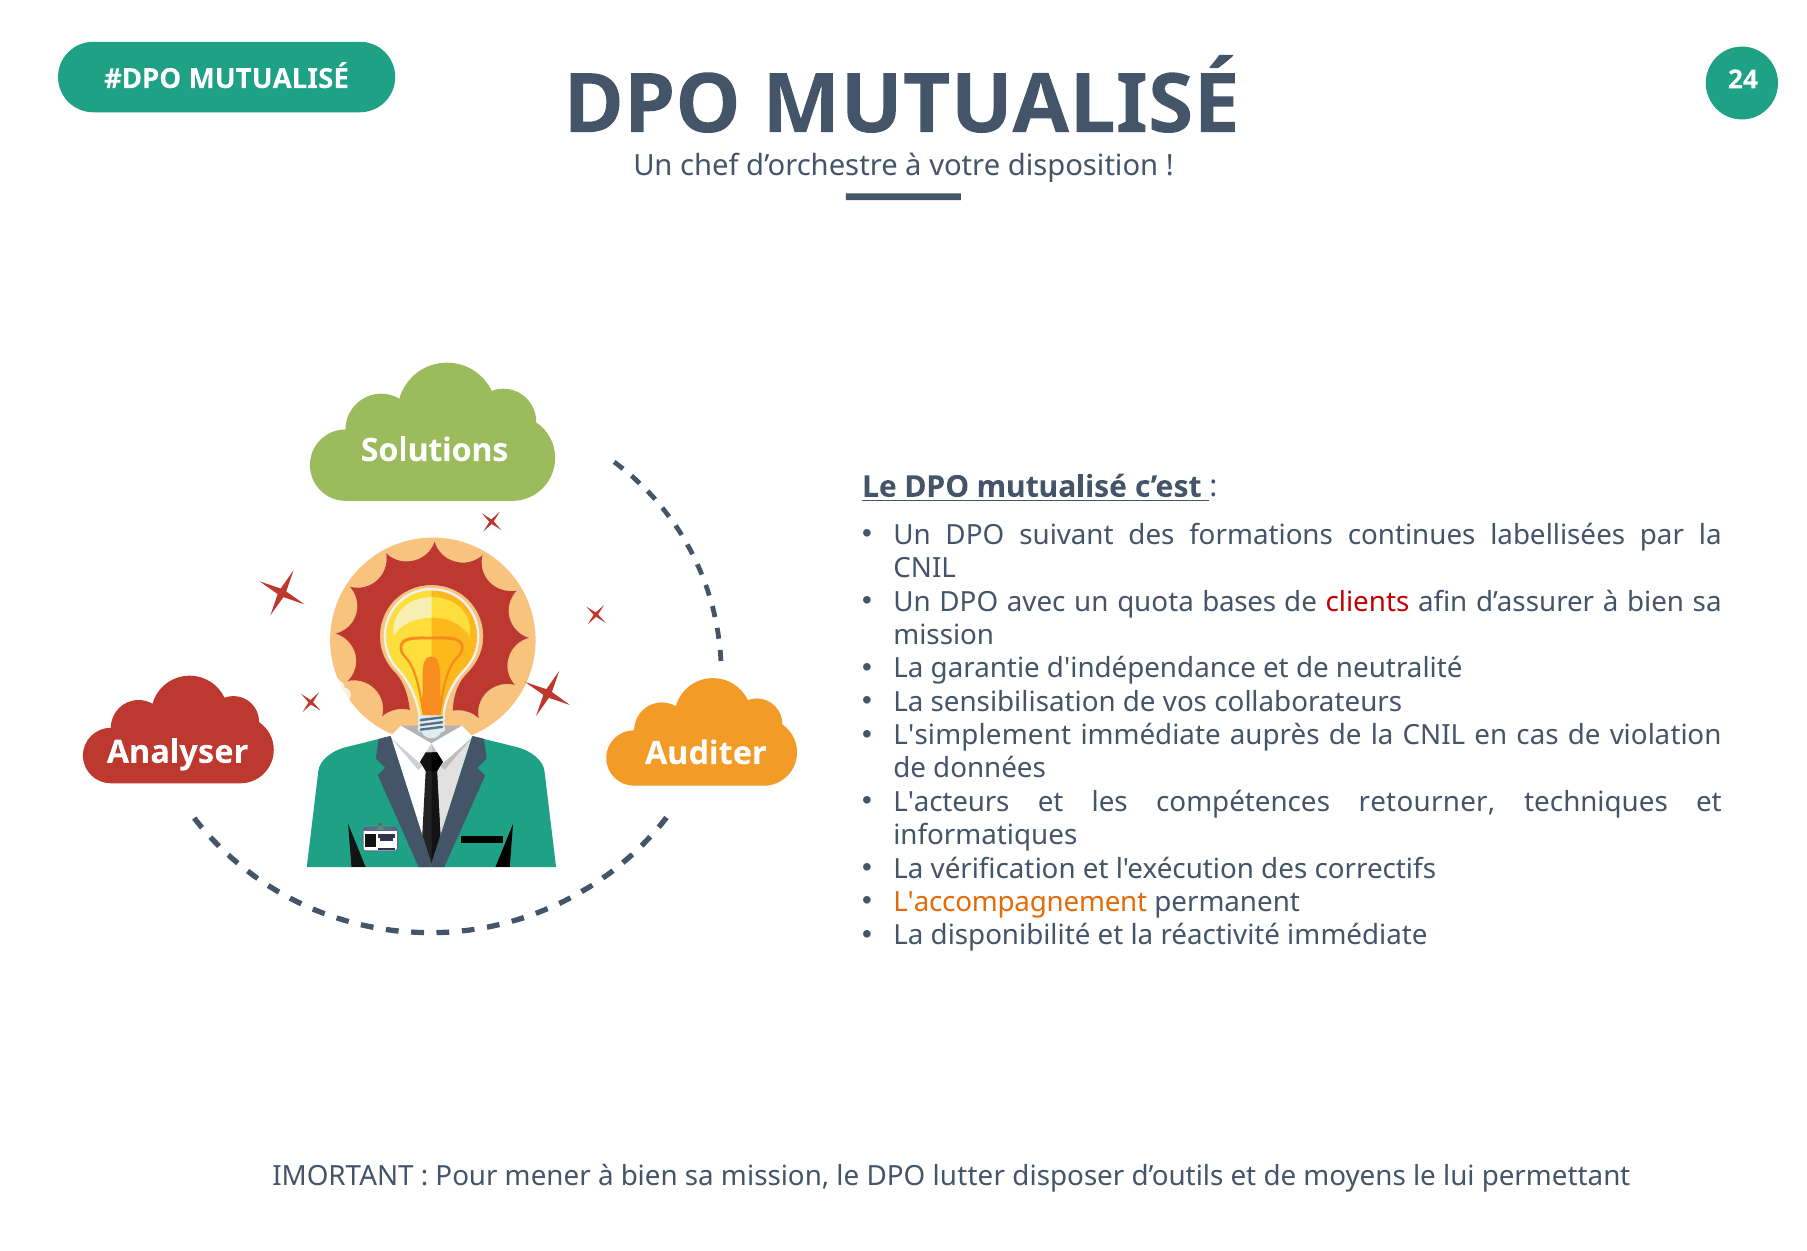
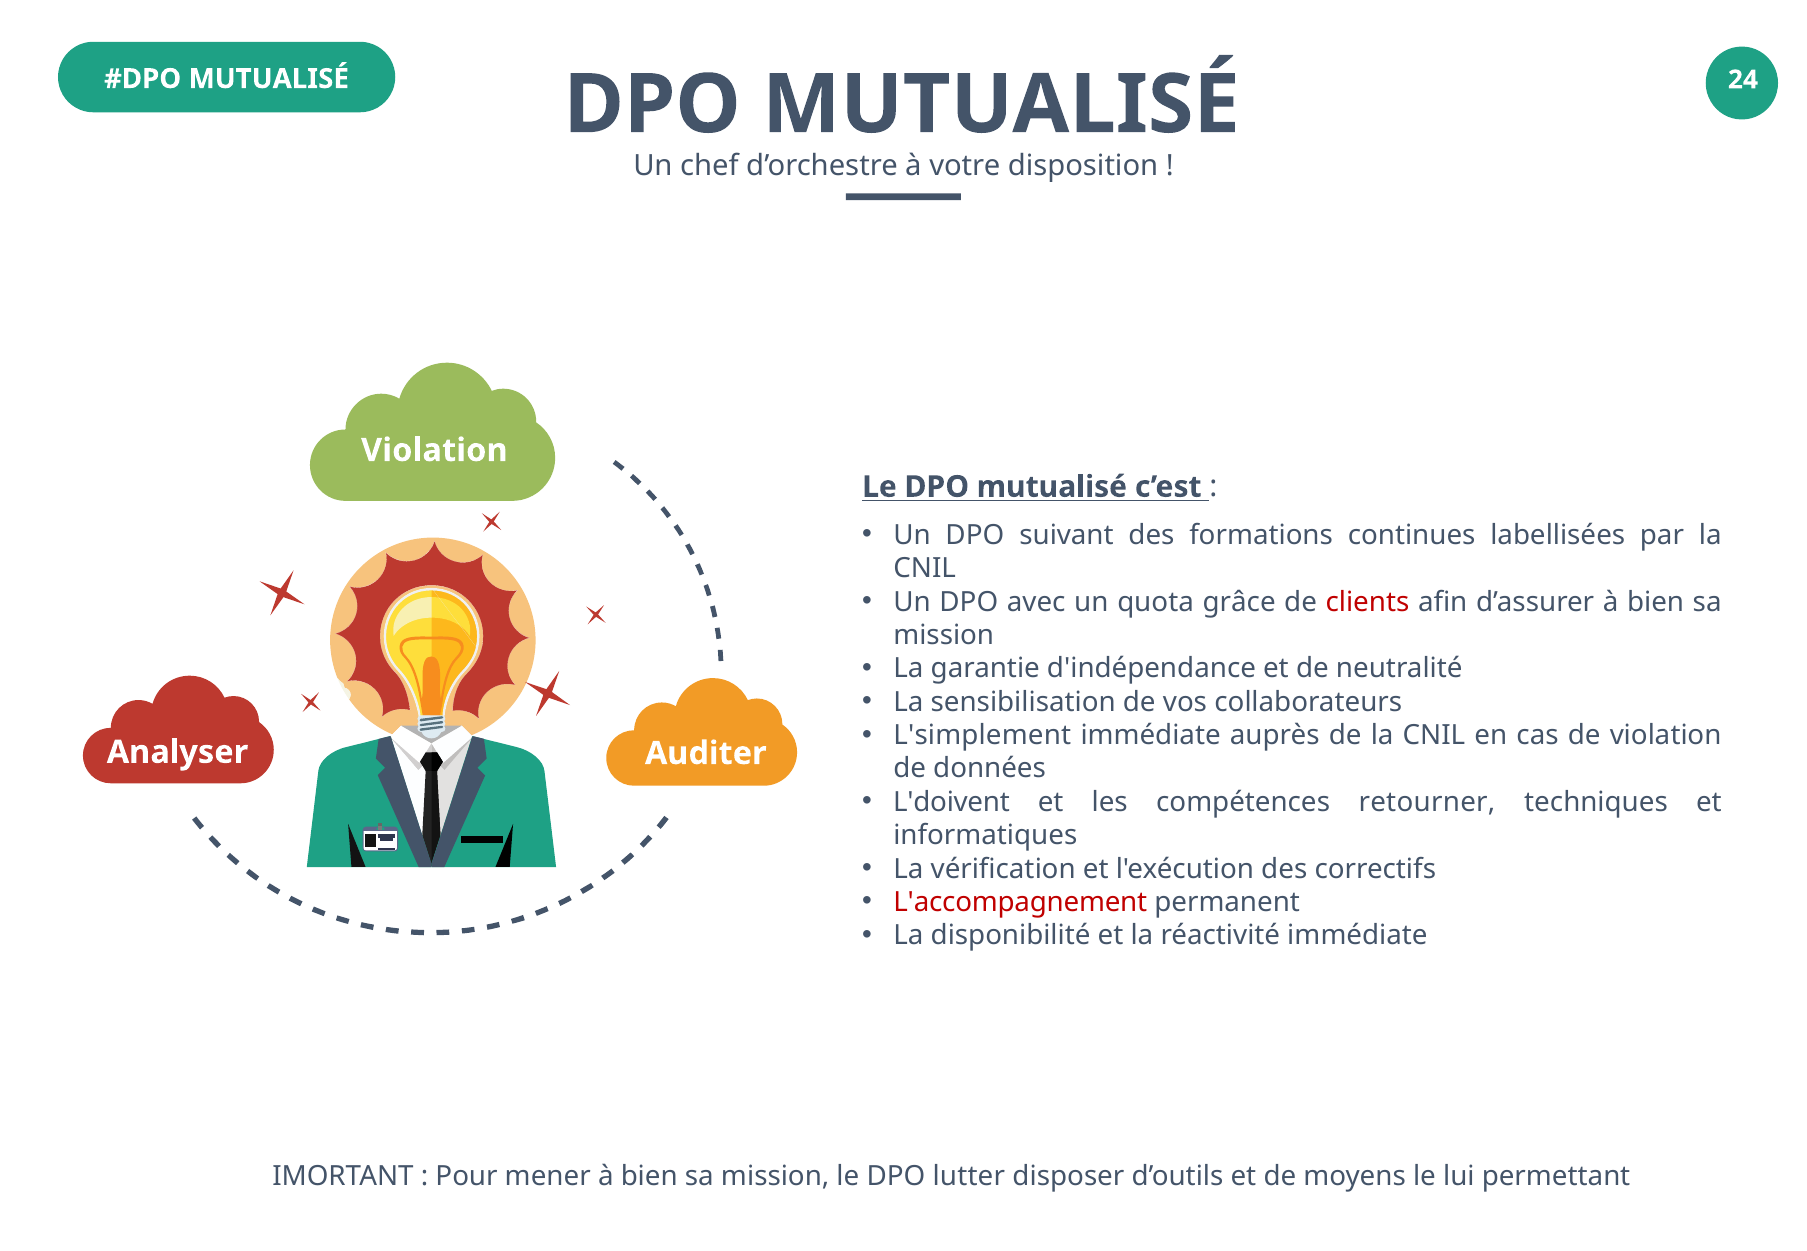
Solutions: Solutions -> Violation (434, 450)
bases: bases -> grâce (1239, 602)
L'acteurs: L'acteurs -> L'doivent (951, 802)
L'accompagnement colour: orange -> red (1020, 902)
